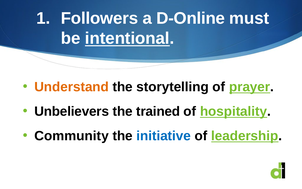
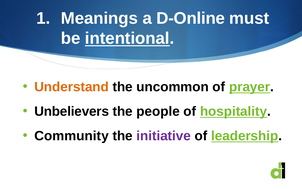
Followers: Followers -> Meanings (99, 18)
storytelling: storytelling -> uncommon (173, 87)
trained: trained -> people (158, 111)
initiative colour: blue -> purple (164, 136)
